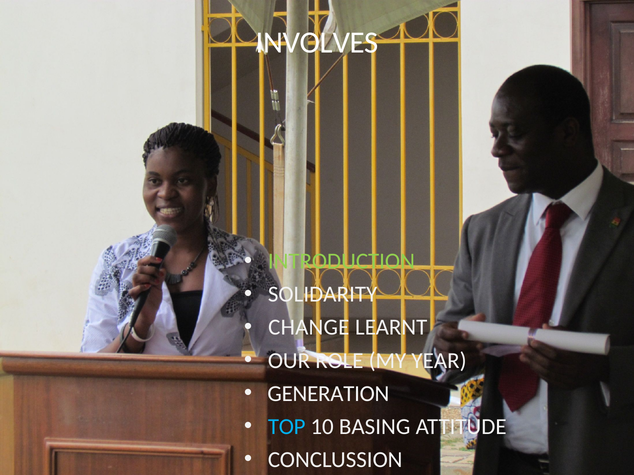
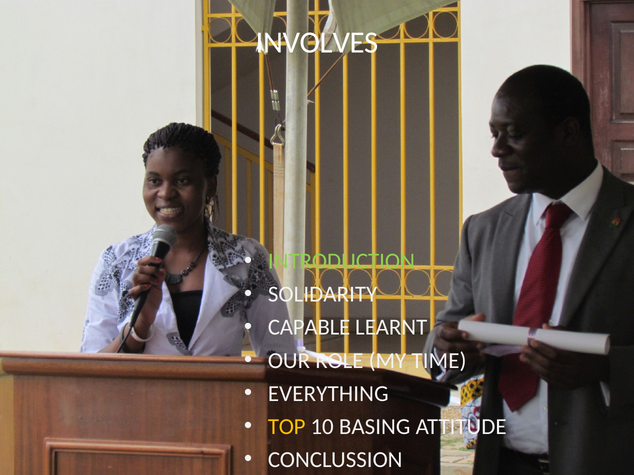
CHANGE: CHANGE -> CAPABLE (309, 328)
YEAR: YEAR -> TIME (439, 361)
GENERATION: GENERATION -> EVERYTHING (328, 394)
TOP colour: light blue -> yellow (287, 427)
